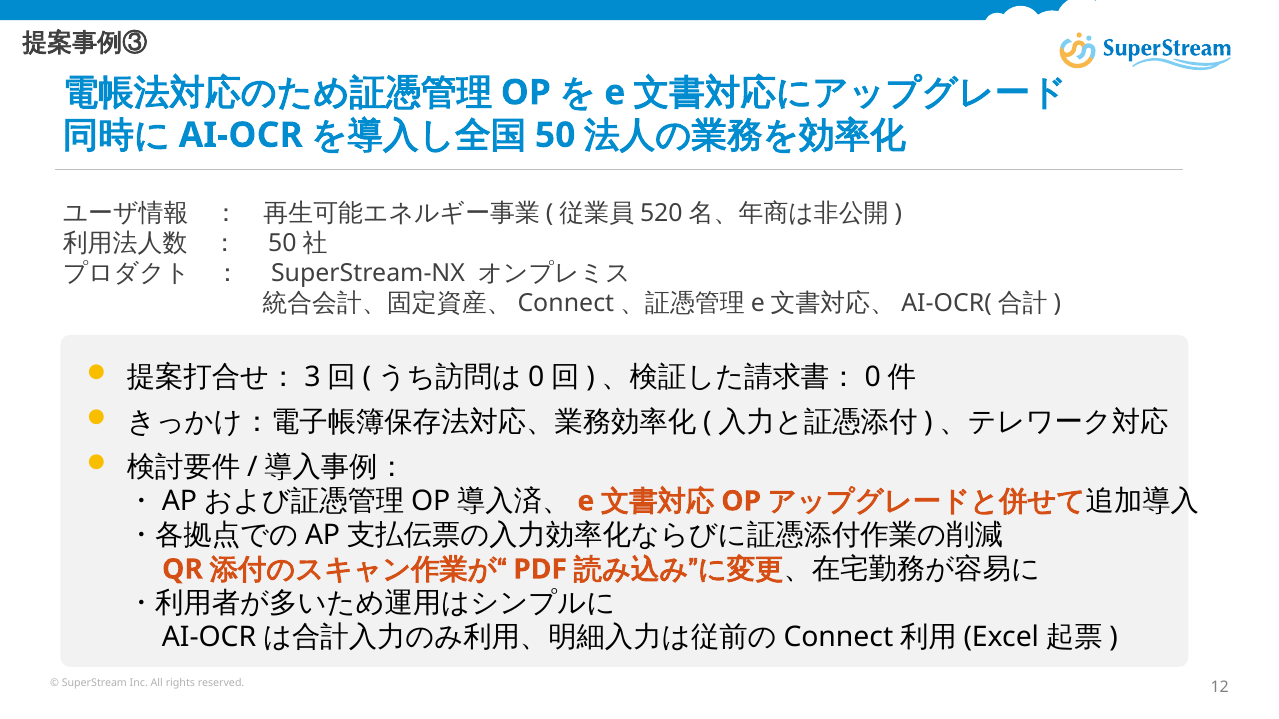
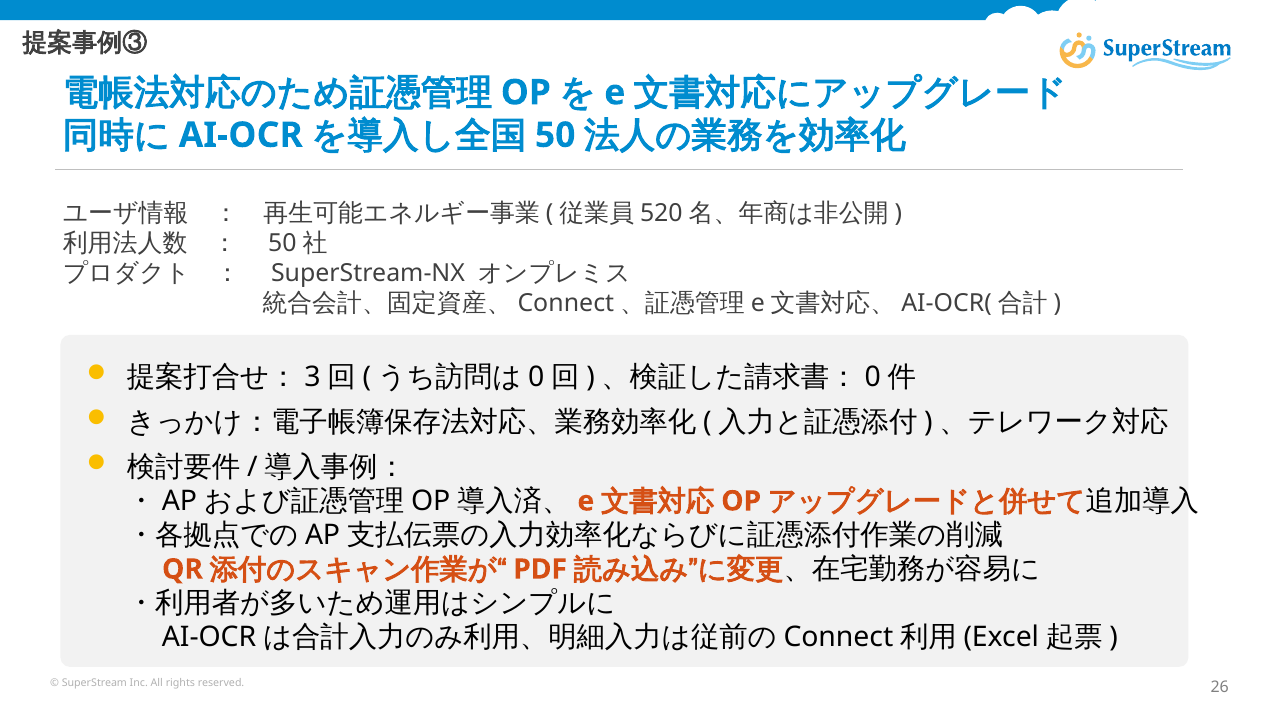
12: 12 -> 26 (1220, 688)
